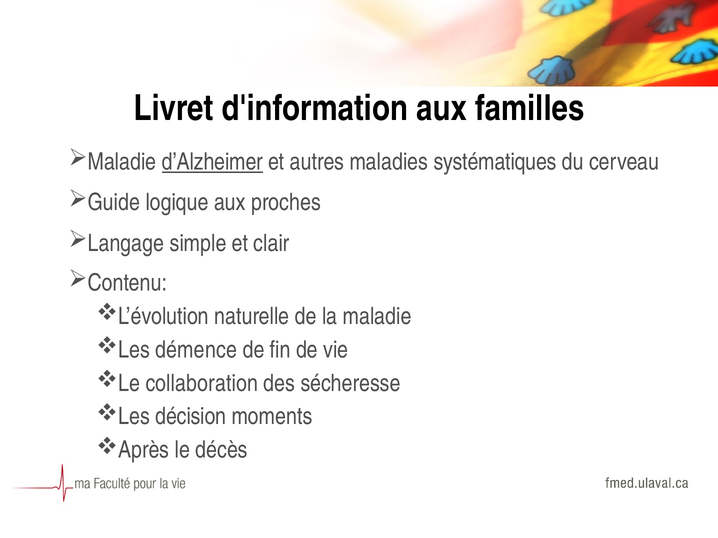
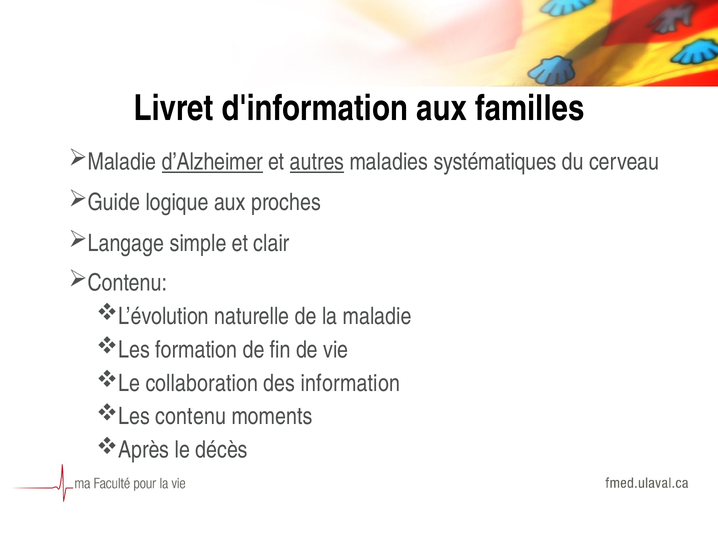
autres underline: none -> present (317, 162)
démence: démence -> formation (196, 350)
sécheresse: sécheresse -> information (350, 383)
Les décision: décision -> contenu (191, 417)
